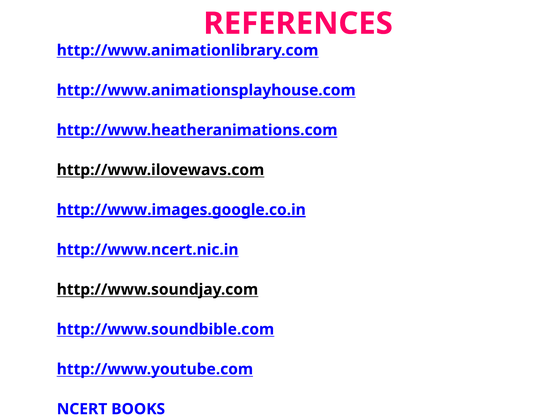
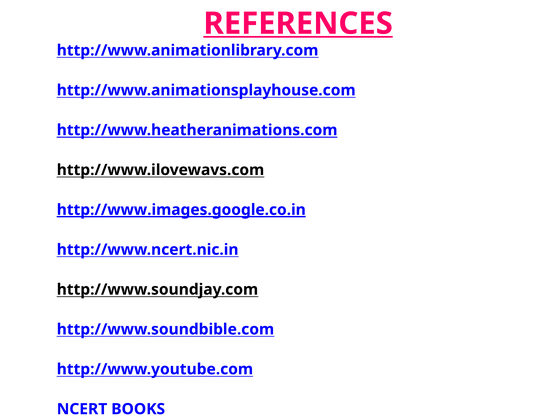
REFERENCES underline: none -> present (298, 24)
